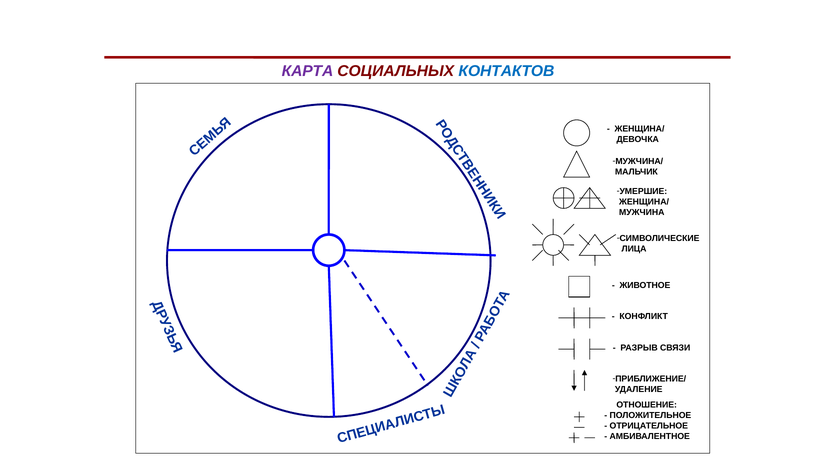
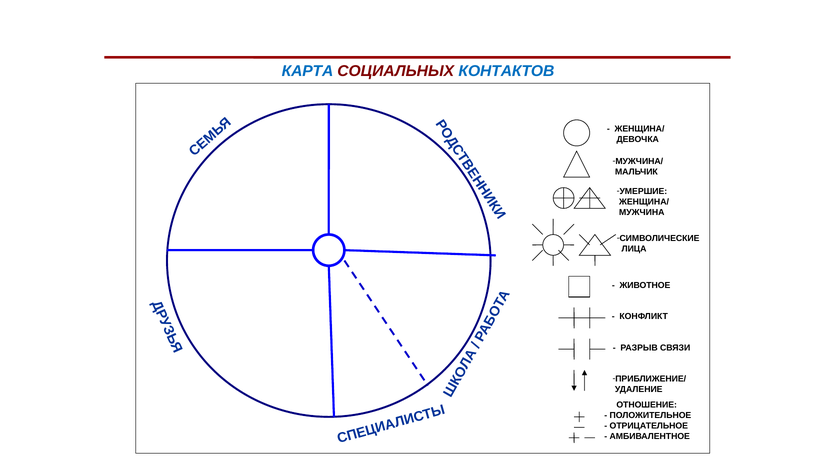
КАРТА colour: purple -> blue (308, 71)
